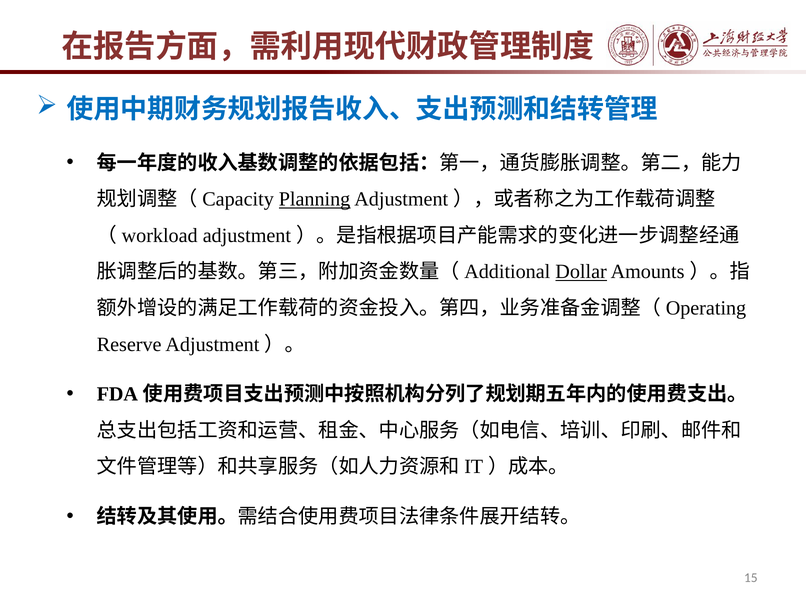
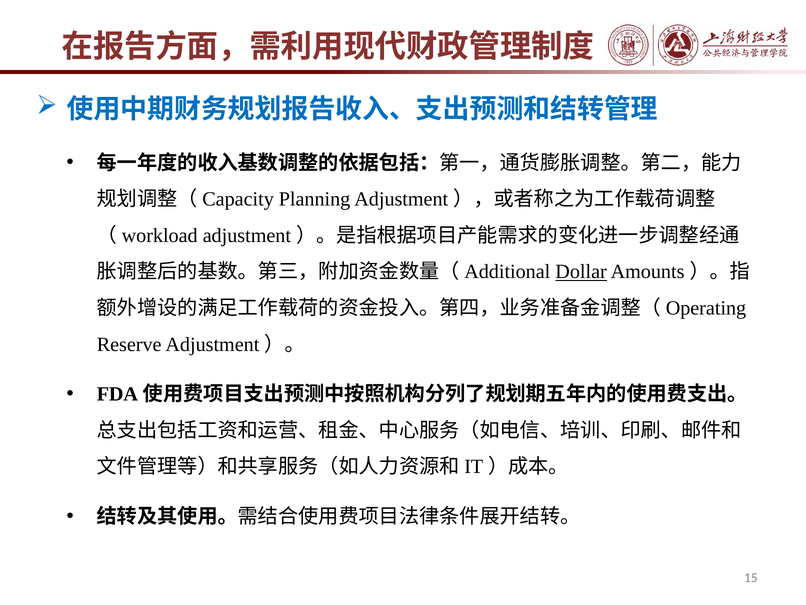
Planning underline: present -> none (315, 199)
